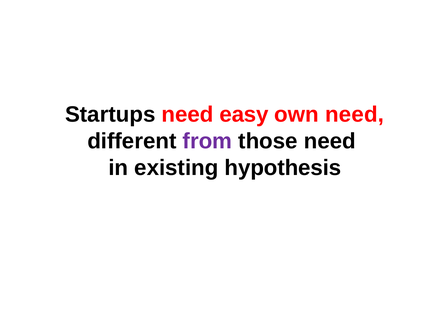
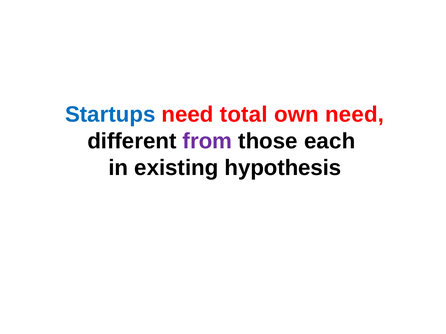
Startups colour: black -> blue (110, 115)
easy: easy -> total (244, 115)
those need: need -> each (330, 141)
